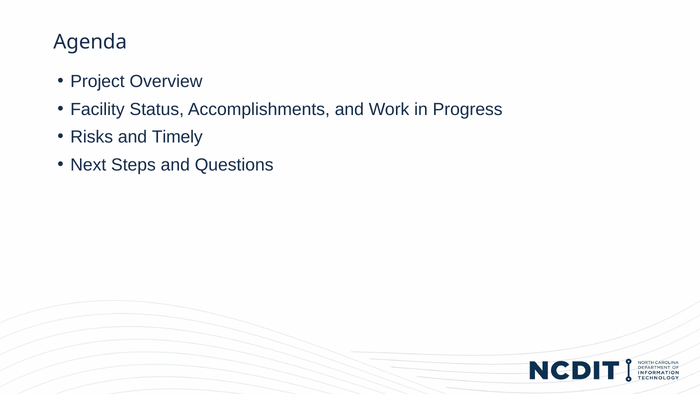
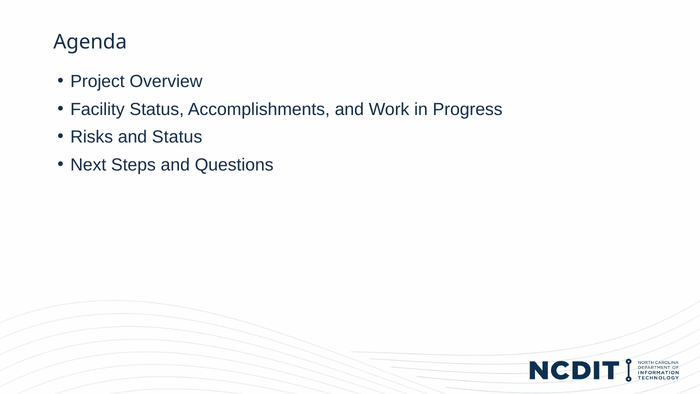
and Timely: Timely -> Status (177, 137)
